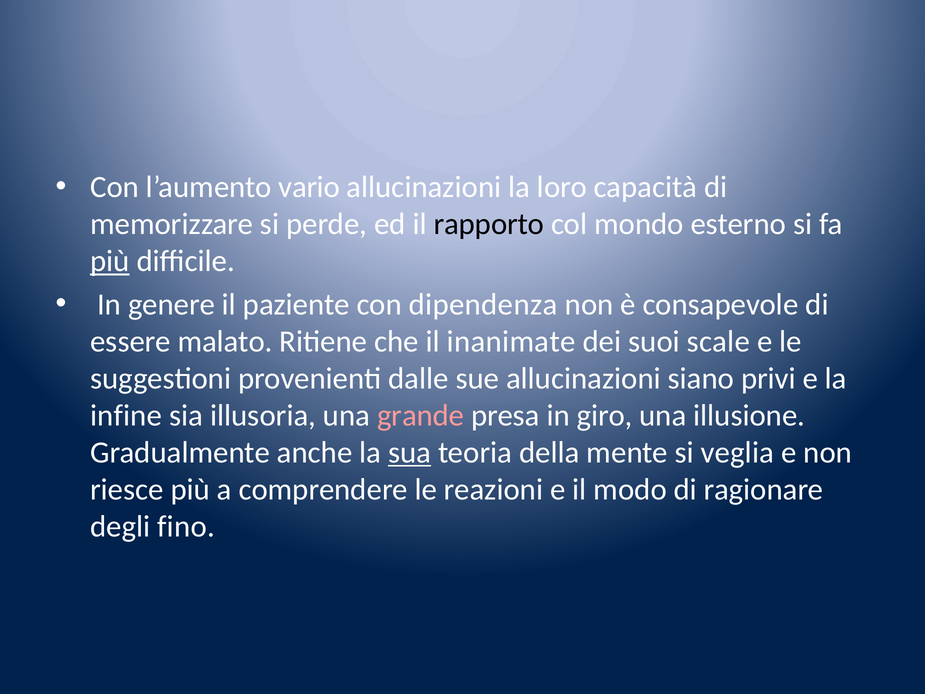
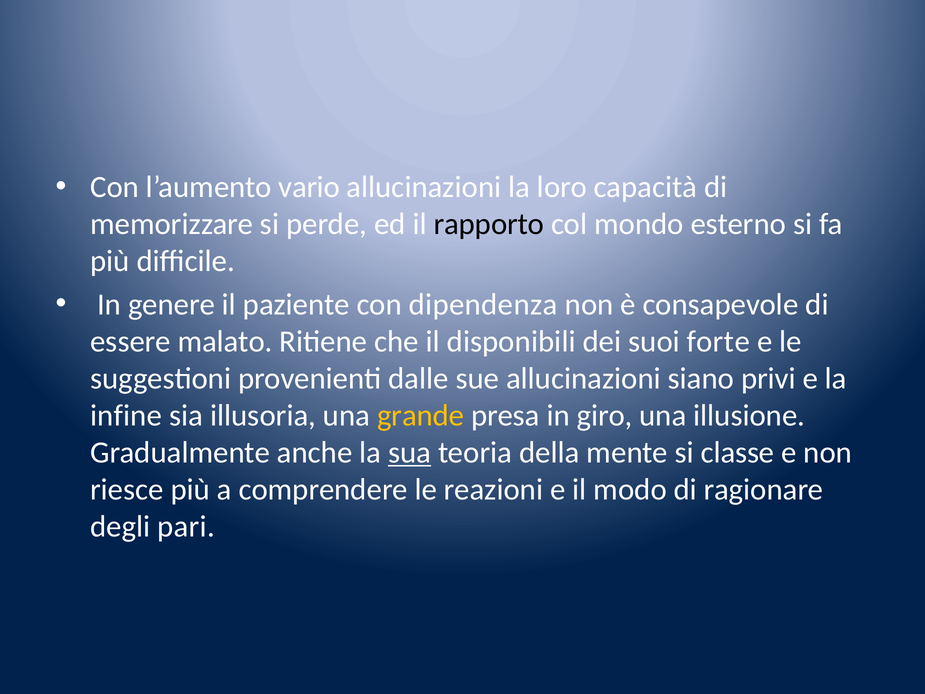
più underline: present -> none (110, 261)
inanimate: inanimate -> disponibili (511, 341)
scale: scale -> forte (718, 341)
grande colour: pink -> yellow (421, 415)
veglia: veglia -> classe (738, 452)
fino: fino -> pari (186, 526)
